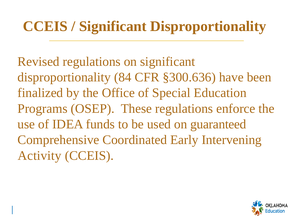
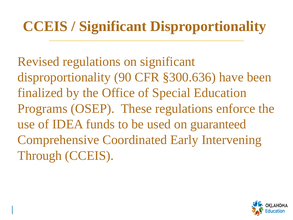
84: 84 -> 90 (123, 77)
Activity: Activity -> Through (40, 155)
